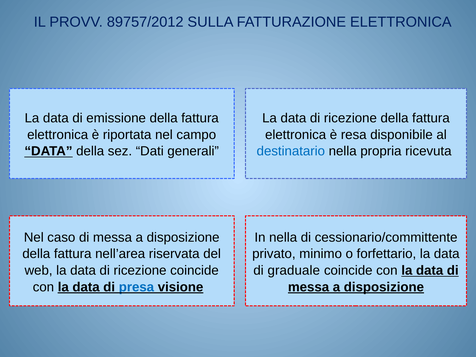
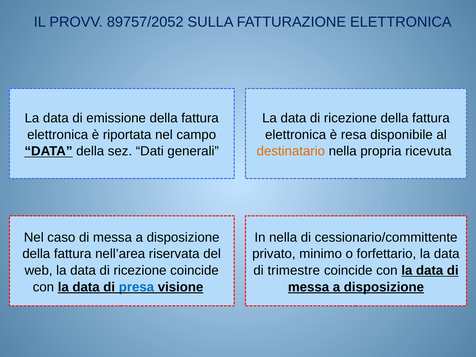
89757/2012: 89757/2012 -> 89757/2052 (145, 22)
destinatario colour: blue -> orange (291, 151)
graduale: graduale -> trimestre (294, 270)
